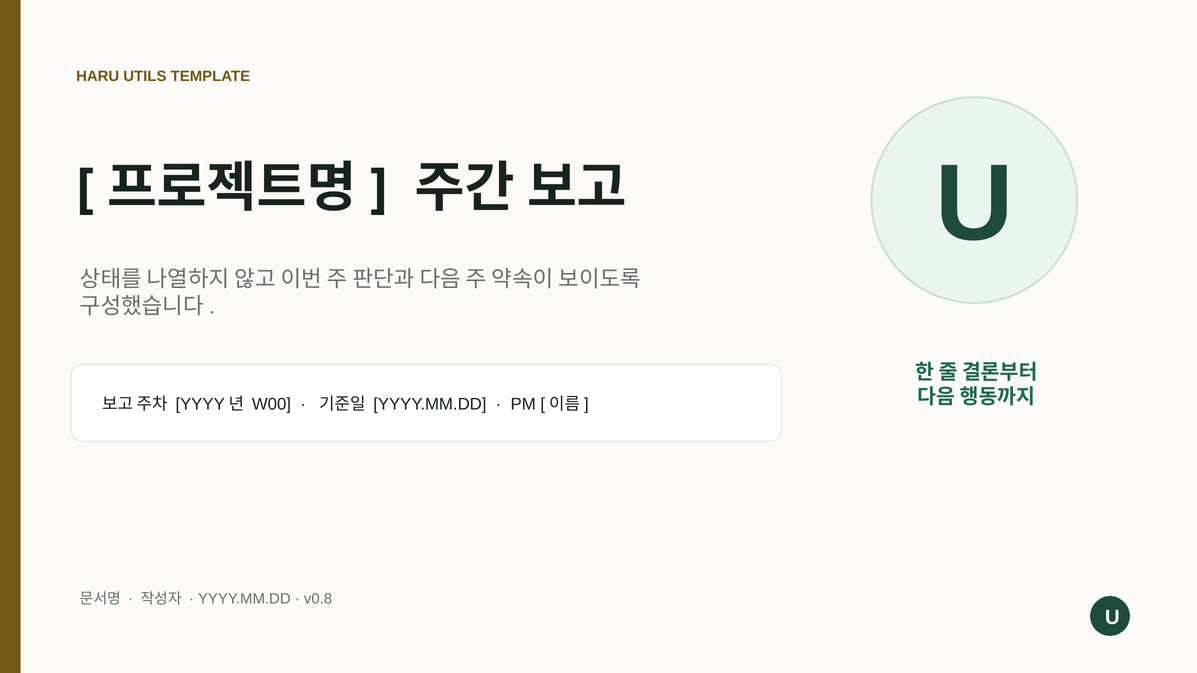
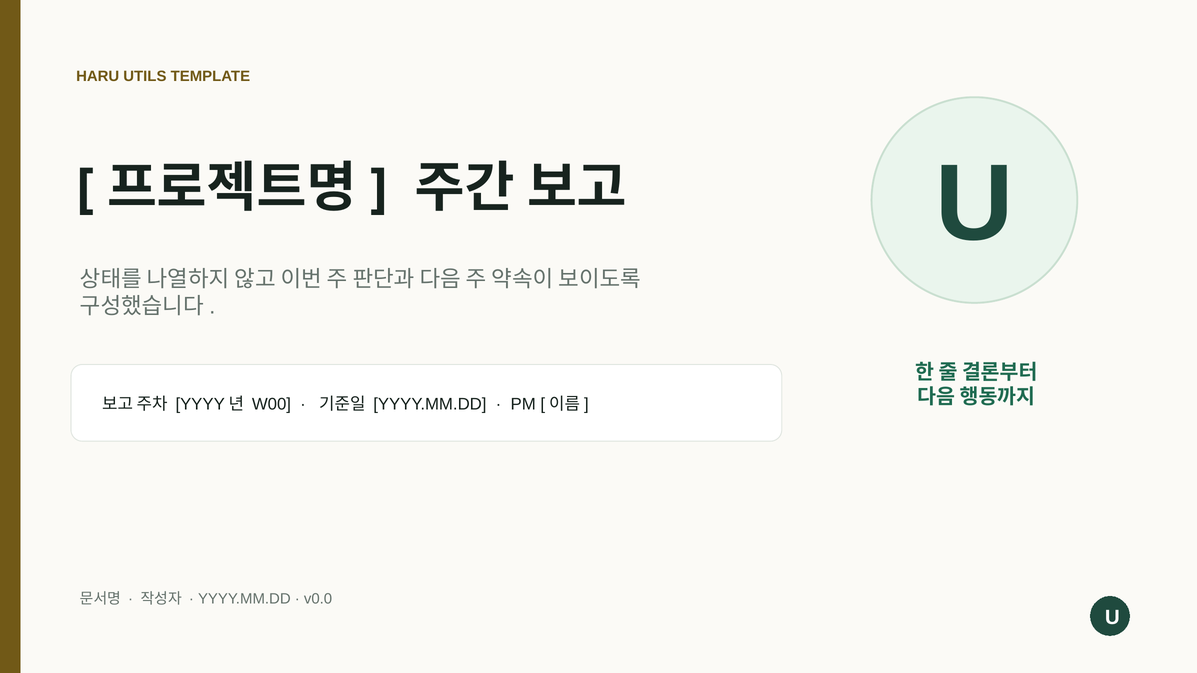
v0.8: v0.8 -> v0.0 (318, 599)
